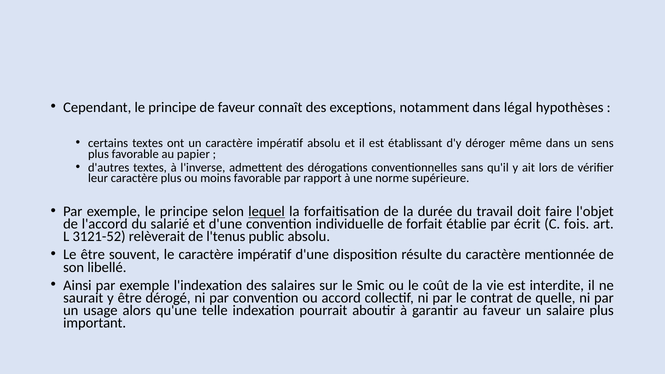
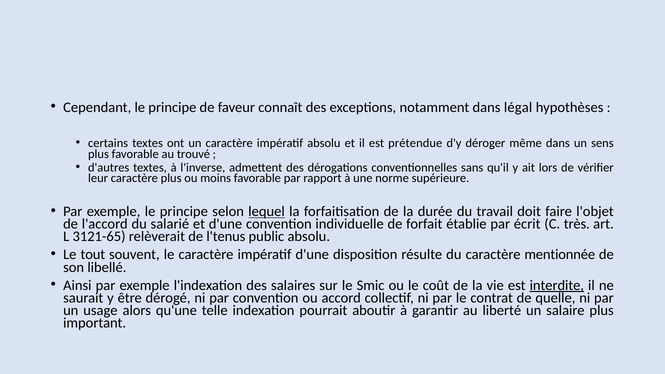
établissant: établissant -> prétendue (415, 143)
papier: papier -> trouvé (193, 154)
fois: fois -> très (577, 224)
3121-52: 3121-52 -> 3121-65 (99, 237)
Le être: être -> tout (93, 255)
interdite underline: none -> present (557, 285)
au faveur: faveur -> liberté (502, 311)
